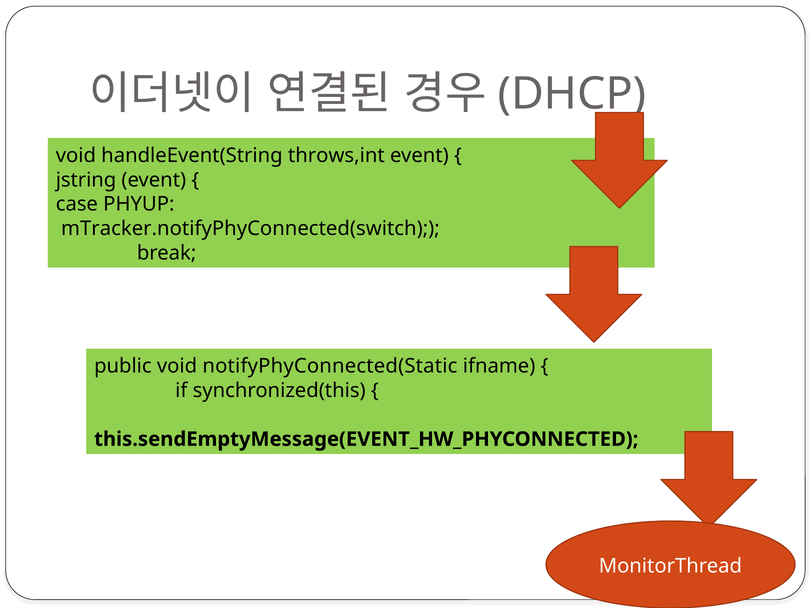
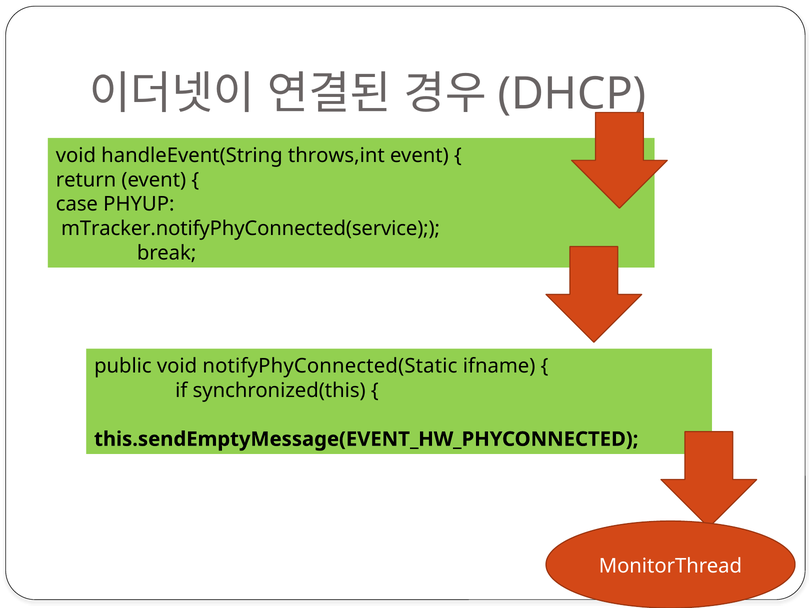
jstring: jstring -> return (86, 180)
mTracker.notifyPhyConnected(switch: mTracker.notifyPhyConnected(switch -> mTracker.notifyPhyConnected(service (251, 229)
